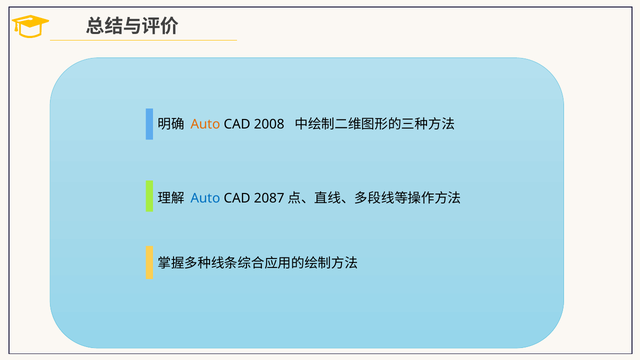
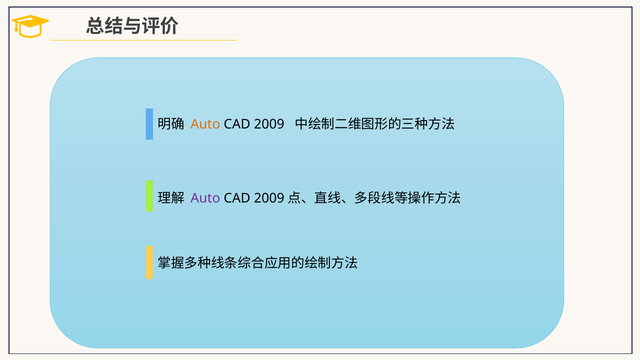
2008: 2008 -> 2009 (269, 125)
Auto colour: blue -> purple (205, 198)
2087: 2087 -> 2009 (269, 198)
